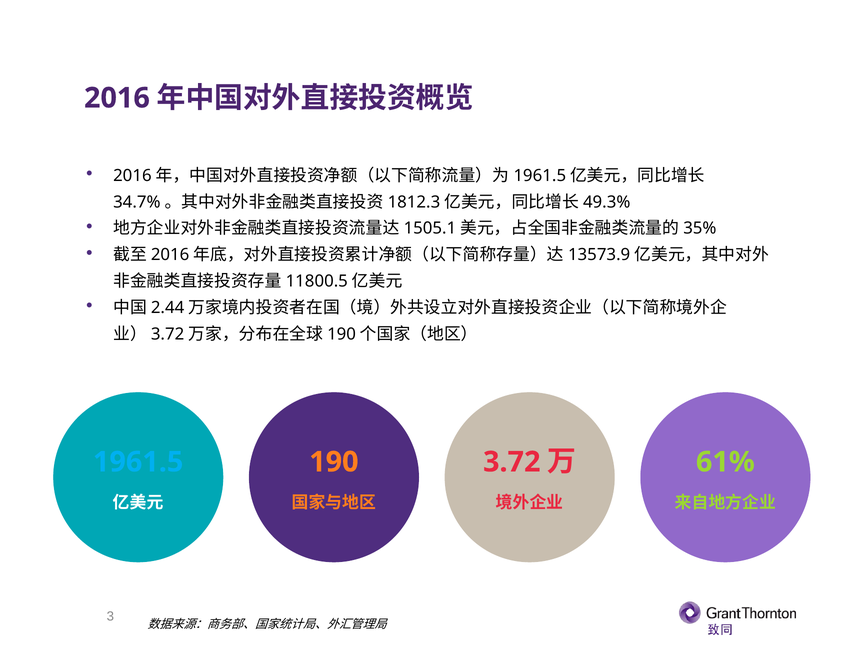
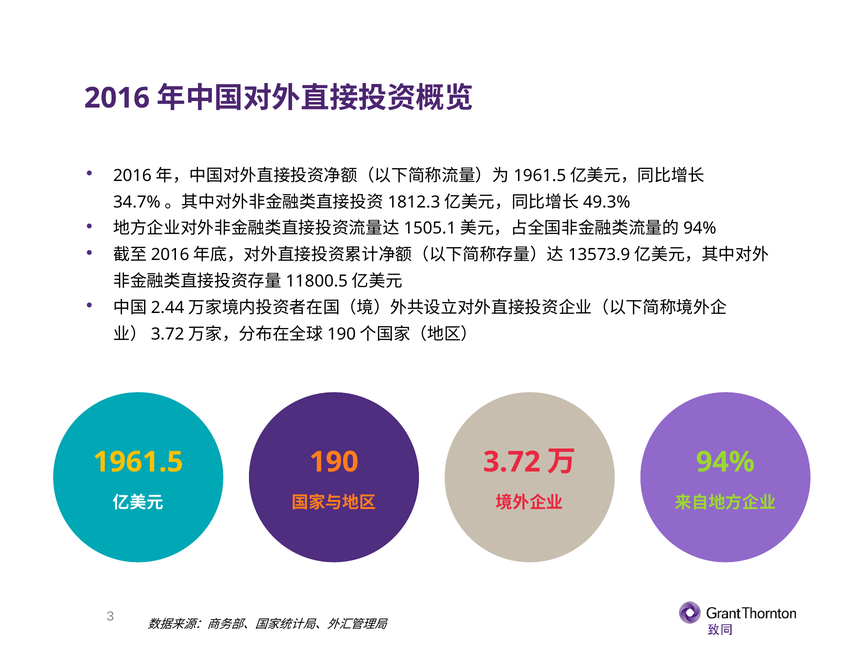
35%: 35% -> 94% (700, 228)
1961.5 colour: light blue -> yellow (138, 462)
61%: 61% -> 94% (725, 462)
